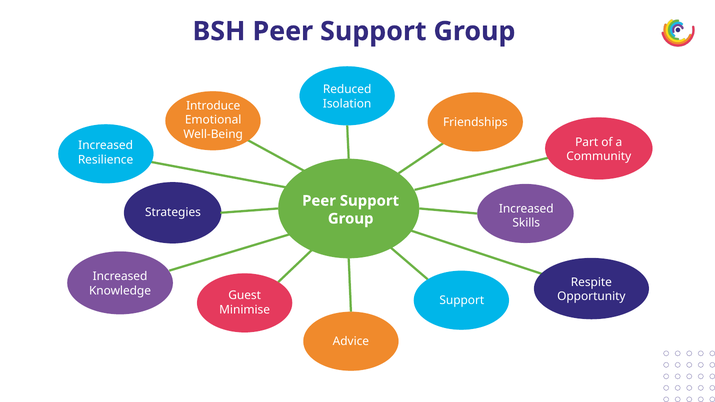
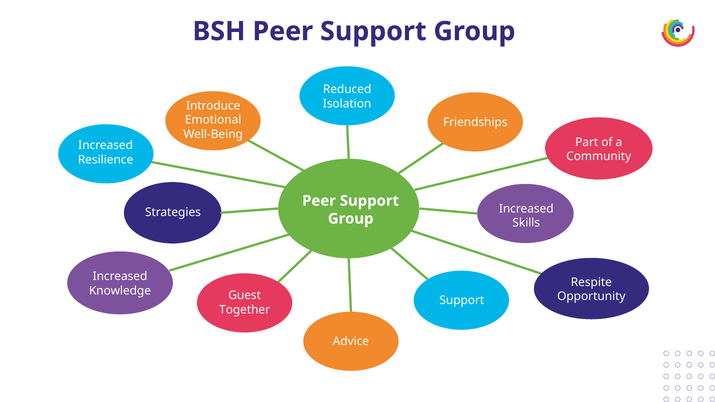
Minimise: Minimise -> Together (245, 310)
